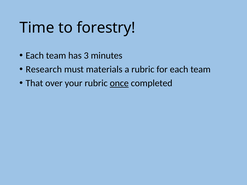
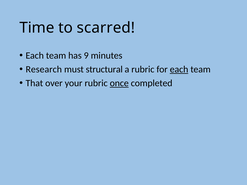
forestry: forestry -> scarred (106, 28)
3: 3 -> 9 (86, 56)
materials: materials -> structural (104, 69)
each underline: none -> present (179, 69)
